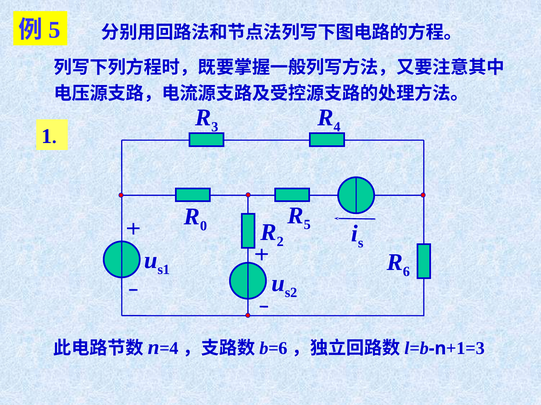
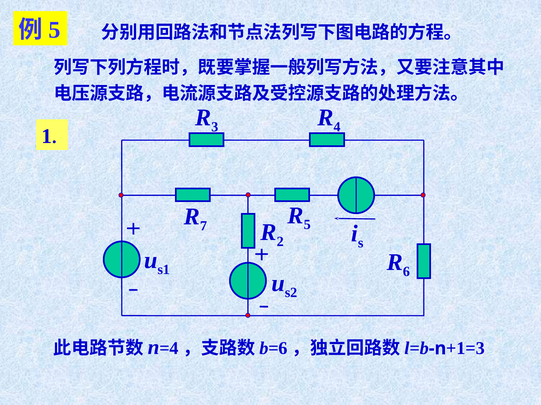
0: 0 -> 7 (204, 226)
